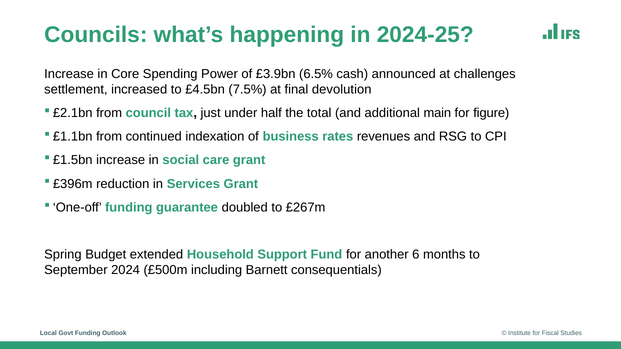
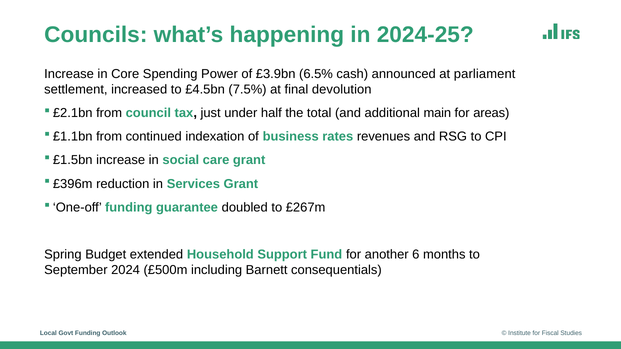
challenges: challenges -> parliament (485, 74)
figure: figure -> areas (491, 113)
